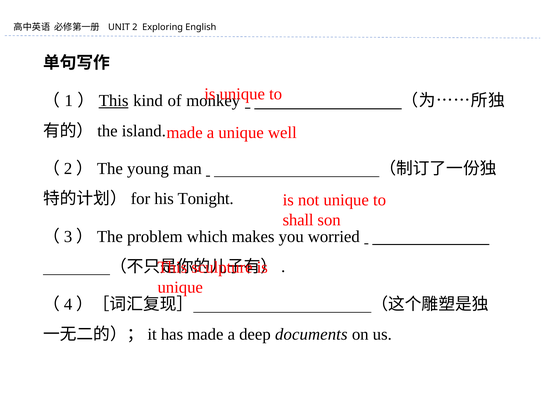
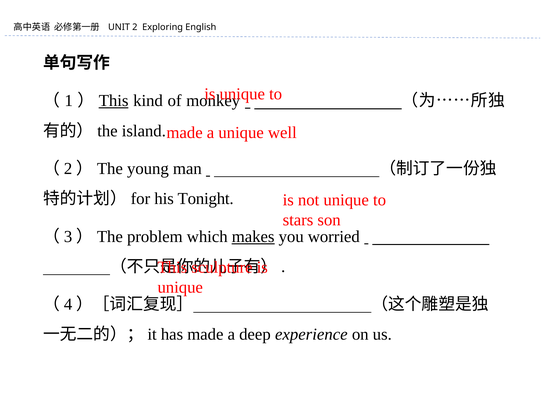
shall: shall -> stars (298, 220)
makes underline: none -> present (253, 236)
documents: documents -> experience (311, 334)
